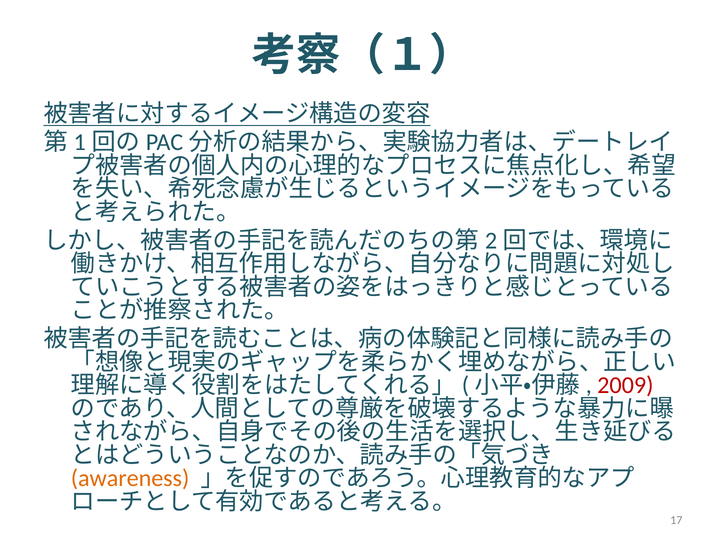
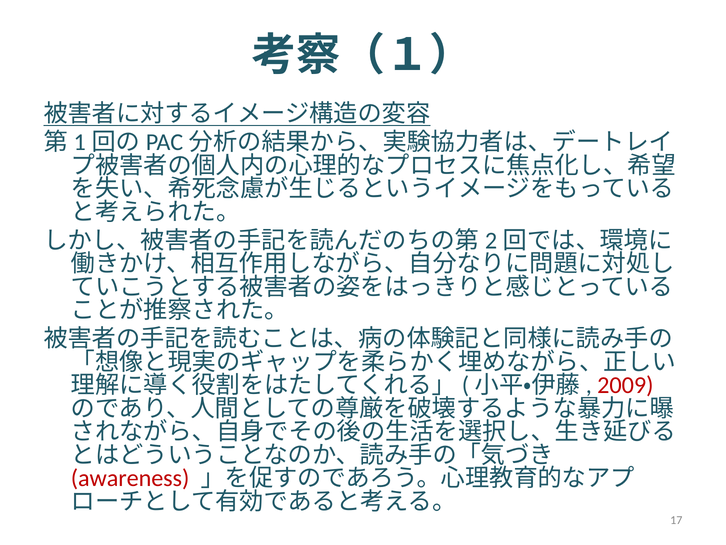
awareness colour: orange -> red (130, 478)
